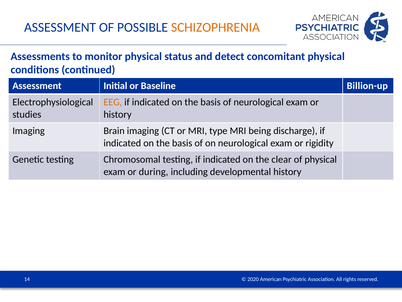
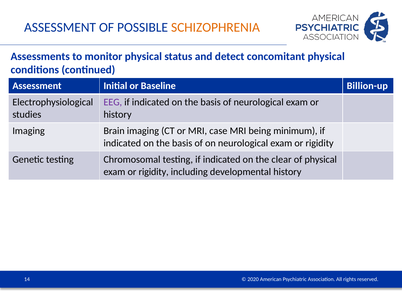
EEG colour: orange -> purple (113, 102)
type: type -> case (218, 131)
discharge: discharge -> minimum (295, 131)
during: during -> rigidity (154, 172)
